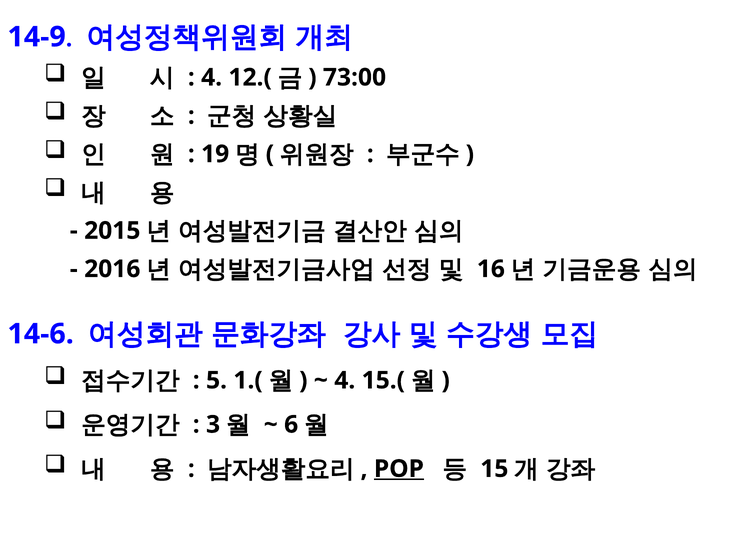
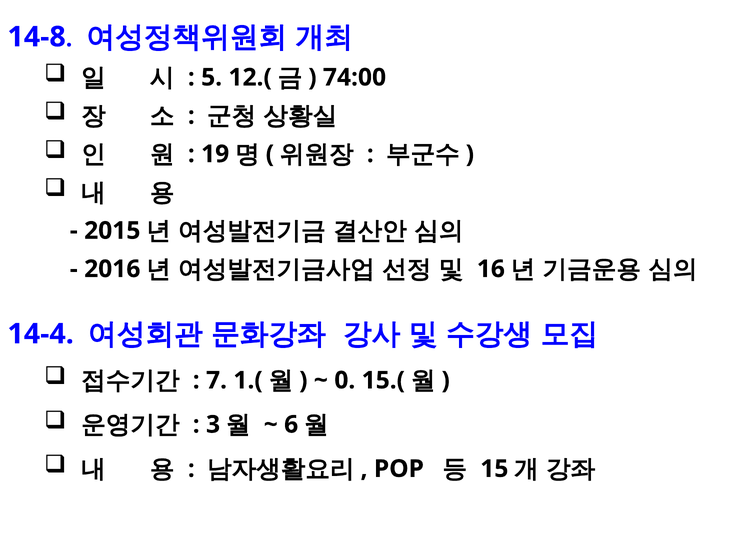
14-9: 14-9 -> 14-8 (37, 37)
4: 4 -> 5 (212, 77)
73:00: 73:00 -> 74:00 (354, 77)
14-6: 14-6 -> 14-4 (41, 334)
5: 5 -> 7 (217, 381)
4: 4 -> 0 (345, 381)
POP underline: present -> none (399, 469)
